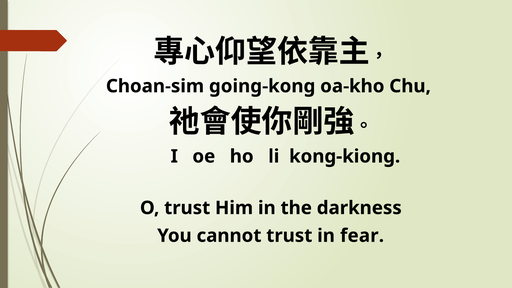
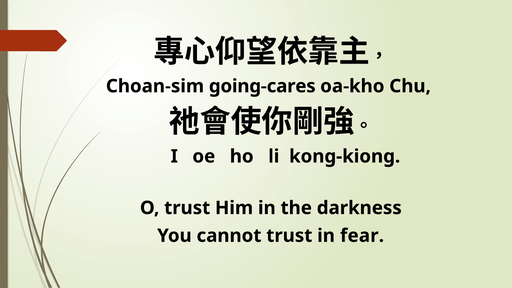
going-kong: going-kong -> going-cares (262, 86)
